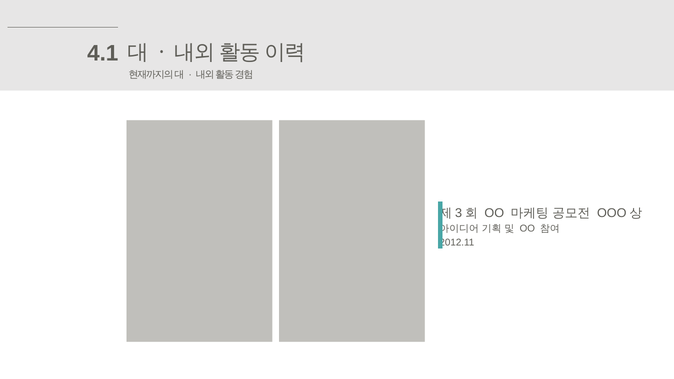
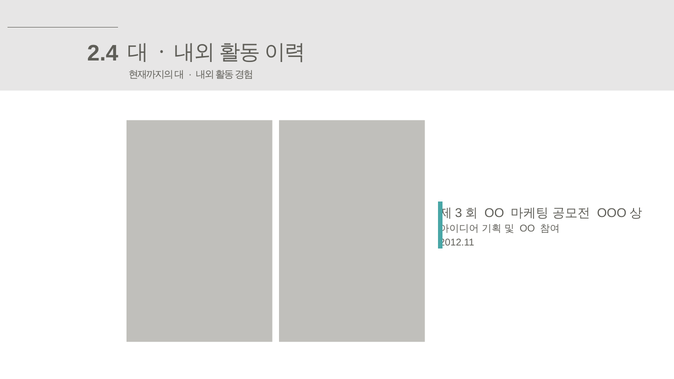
4.1: 4.1 -> 2.4 (103, 54)
